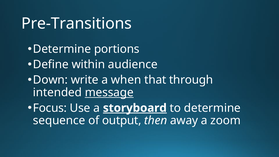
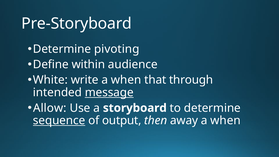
Pre-Transitions: Pre-Transitions -> Pre-Storyboard (77, 23)
portions: portions -> pivoting (117, 49)
Down: Down -> White (50, 80)
Focus: Focus -> Allow (50, 108)
storyboard underline: present -> none (135, 108)
sequence underline: none -> present (59, 120)
zoom: zoom -> when (225, 120)
